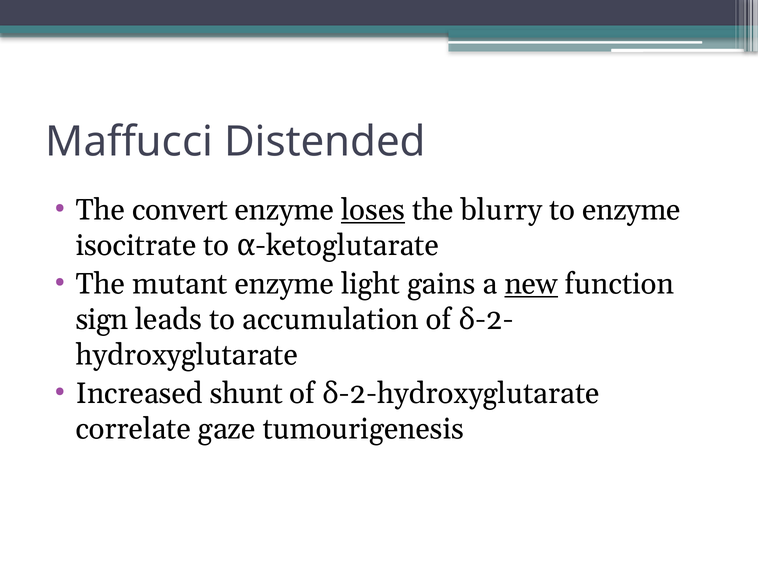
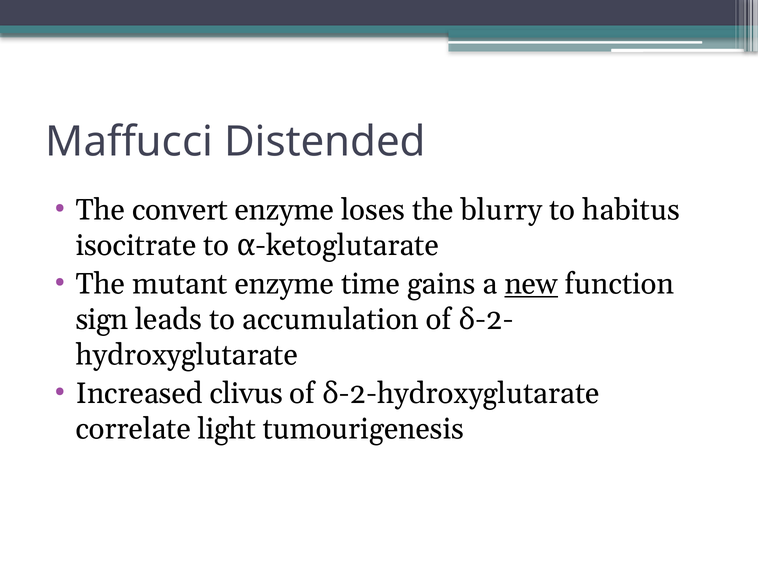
loses underline: present -> none (373, 210)
to enzyme: enzyme -> habitus (631, 210)
light: light -> time (371, 284)
shunt: shunt -> clivus (246, 393)
gaze: gaze -> light (227, 429)
